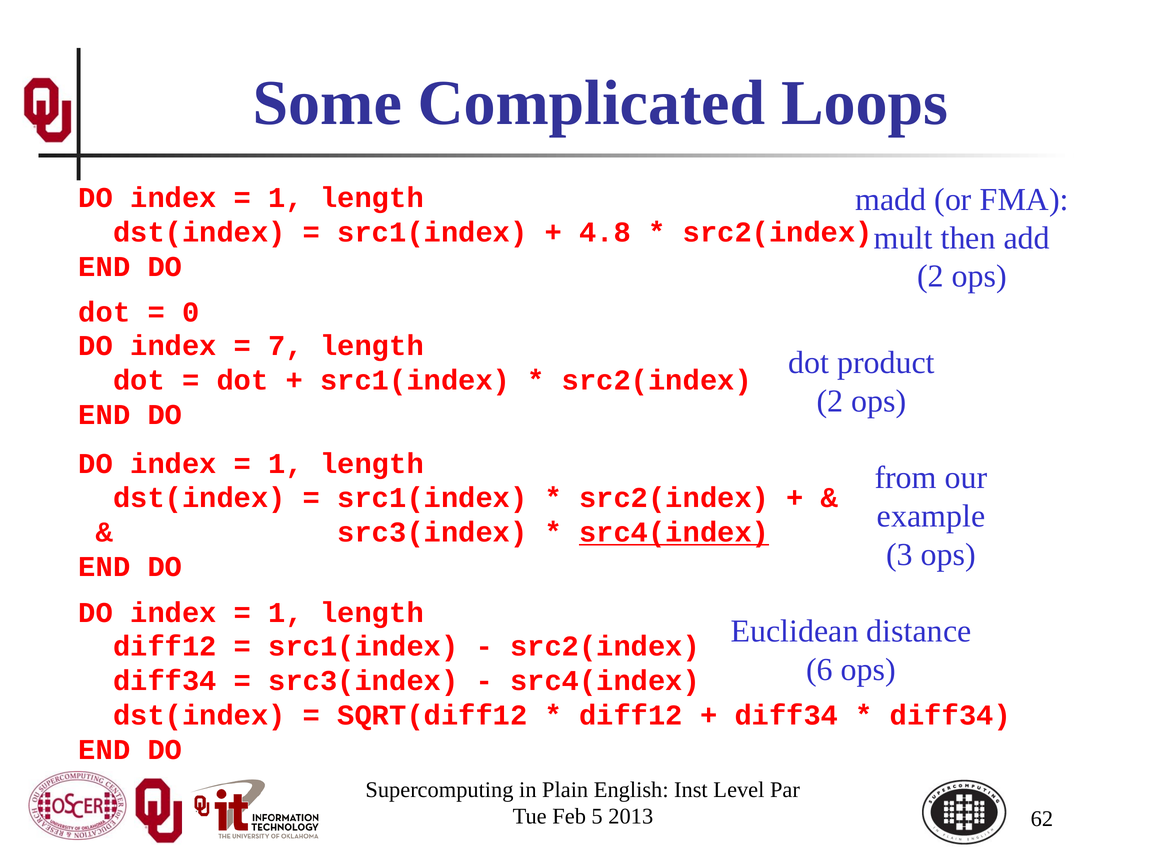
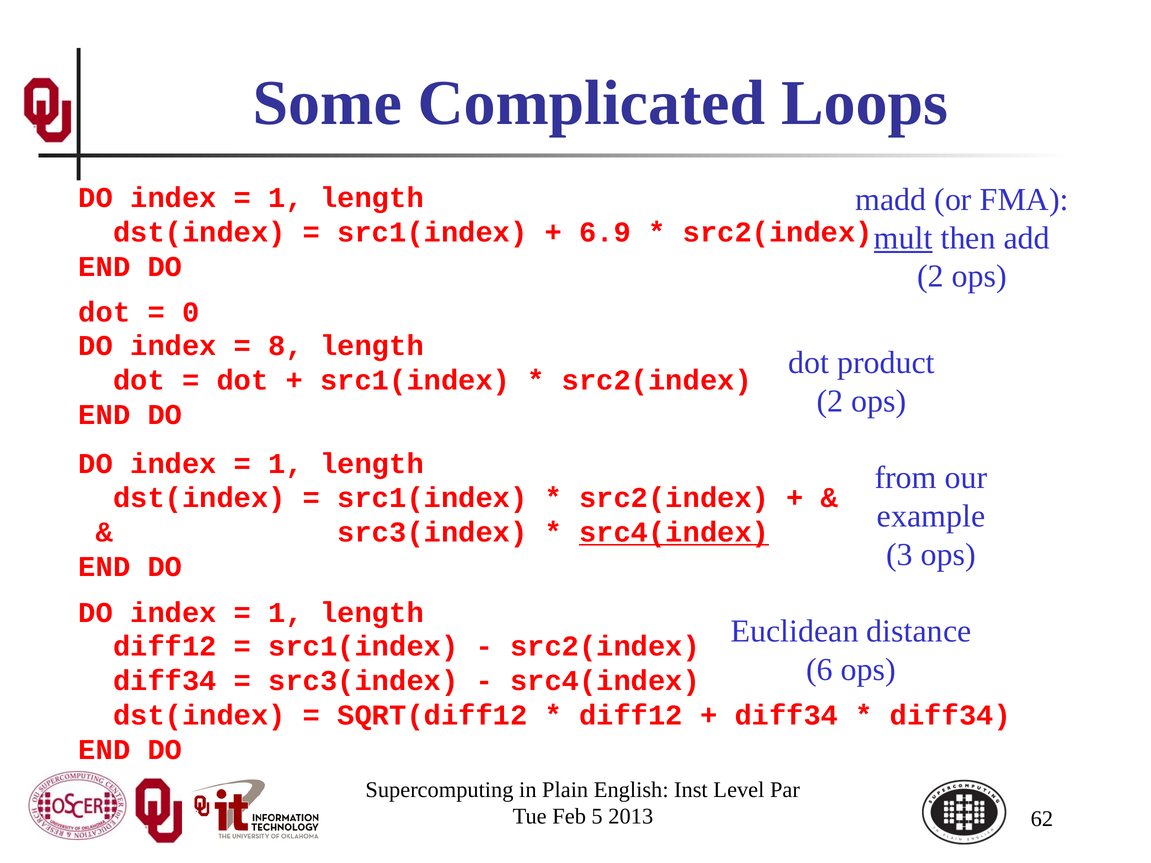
4.8: 4.8 -> 6.9 (605, 232)
mult underline: none -> present (903, 238)
7: 7 -> 8 (286, 346)
